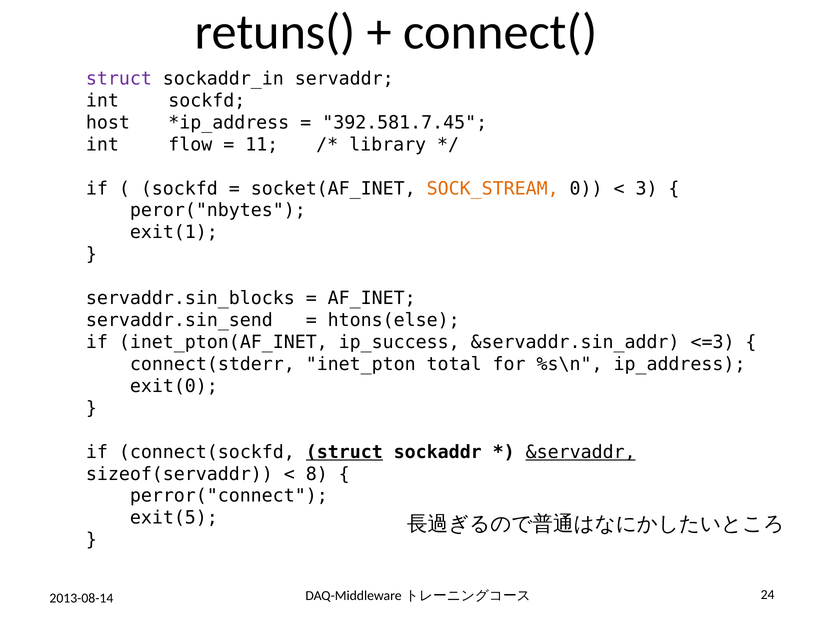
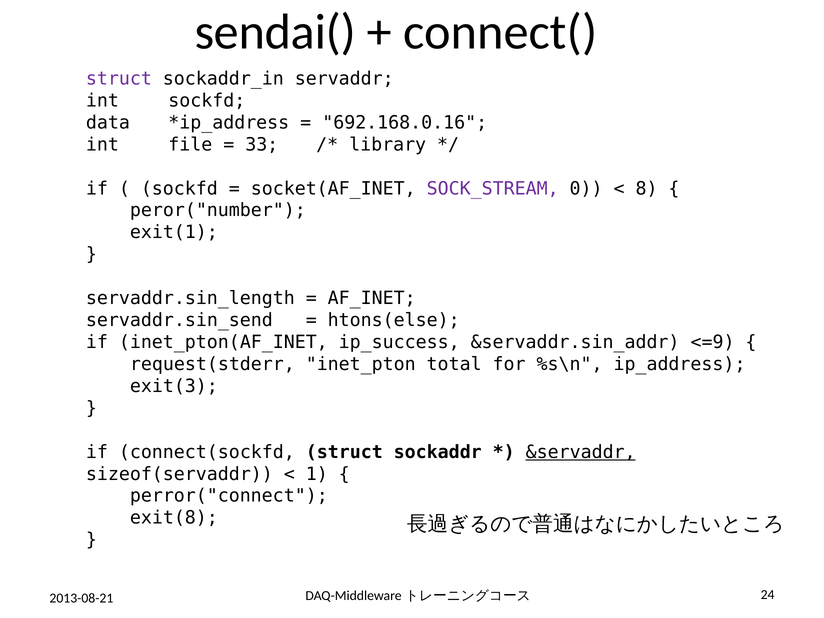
retuns(: retuns( -> sendai( (275, 32)
host: host -> data (108, 123)
392.581.7.45: 392.581.7.45 -> 692.168.0.16 (405, 123)
flow: flow -> file (190, 145)
11: 11 -> 33 (262, 145)
SOCK_STREAM colour: orange -> purple (493, 188)
3: 3 -> 8 (647, 188)
peror("nbytes: peror("nbytes -> peror("number (218, 210)
servaddr.sin_blocks: servaddr.sin_blocks -> servaddr.sin_length (190, 298)
<=3: <=3 -> <=9 (713, 342)
connect(stderr: connect(stderr -> request(stderr (212, 364)
exit(0: exit(0 -> exit(3 (174, 386)
struct underline: present -> none (344, 452)
8: 8 -> 1 (317, 474)
exit(5: exit(5 -> exit(8 (174, 518)
2013-08-14: 2013-08-14 -> 2013-08-21 (81, 598)
